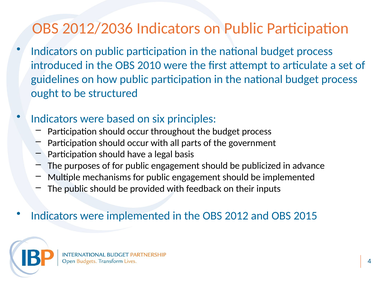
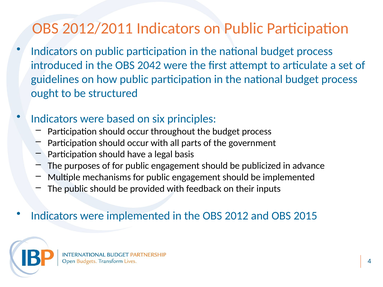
2012/2036: 2012/2036 -> 2012/2011 (98, 29)
2010: 2010 -> 2042 (149, 65)
